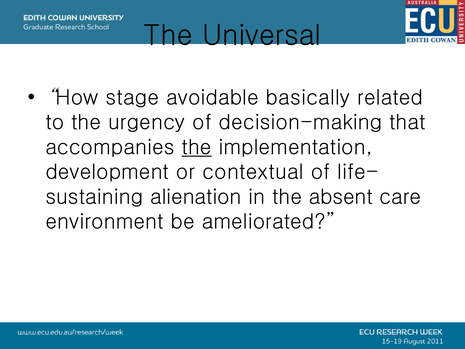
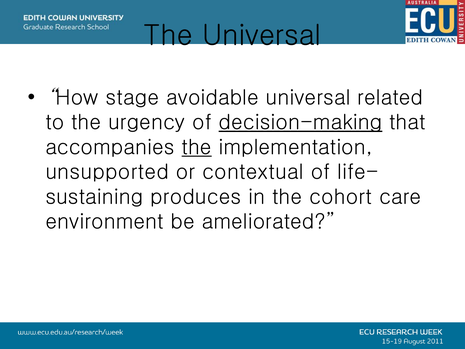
avoidable basically: basically -> universal (308, 98)
decision-making underline: none -> present (300, 122)
development: development -> unsupported (107, 172)
alienation: alienation -> produces (196, 197)
absent: absent -> cohort (341, 197)
